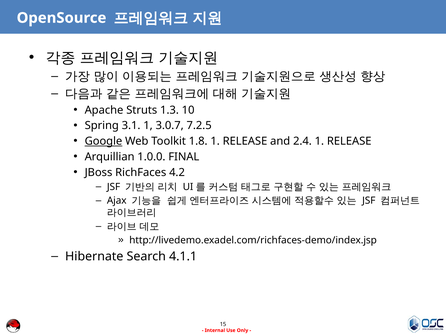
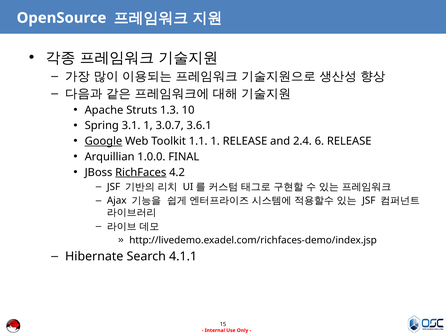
7.2.5: 7.2.5 -> 3.6.1 (199, 126)
1.8: 1.8 -> 1.1 (198, 141)
2.4 1: 1 -> 6 (319, 141)
RichFaces underline: none -> present (141, 173)
